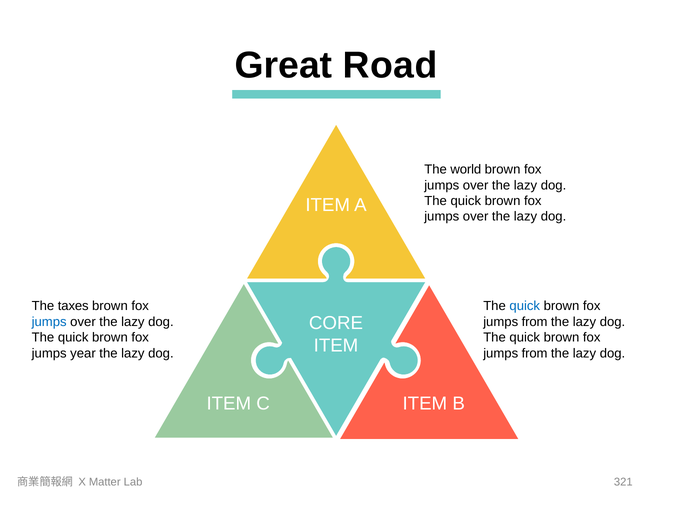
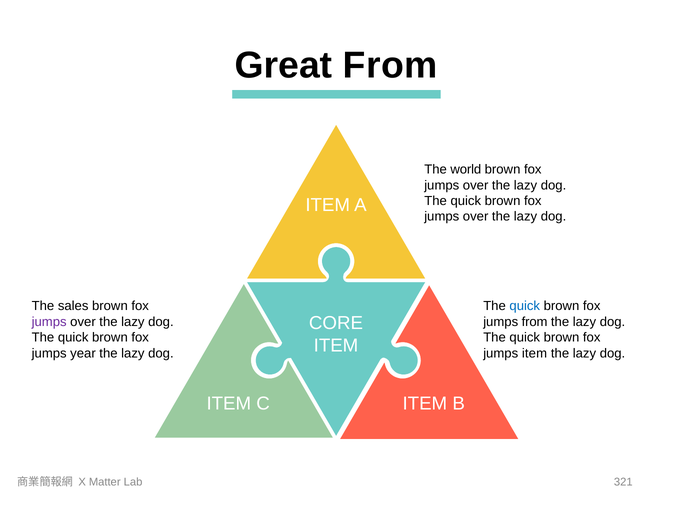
Great Road: Road -> From (390, 66)
taxes: taxes -> sales (73, 306)
jumps colour: blue -> purple (49, 322)
from: from -> item (535, 353)
